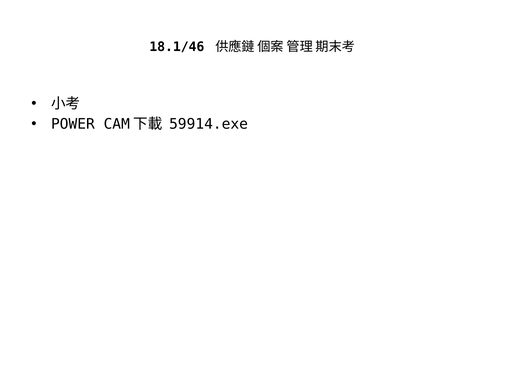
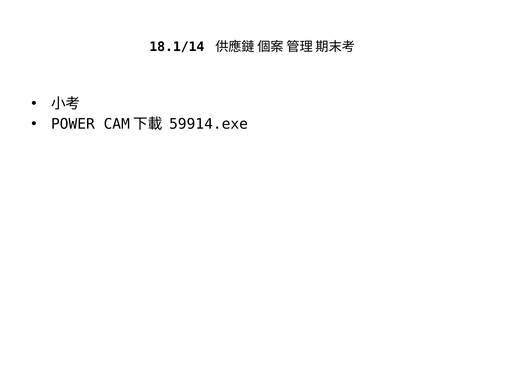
18.1/46: 18.1/46 -> 18.1/14 (177, 47)
